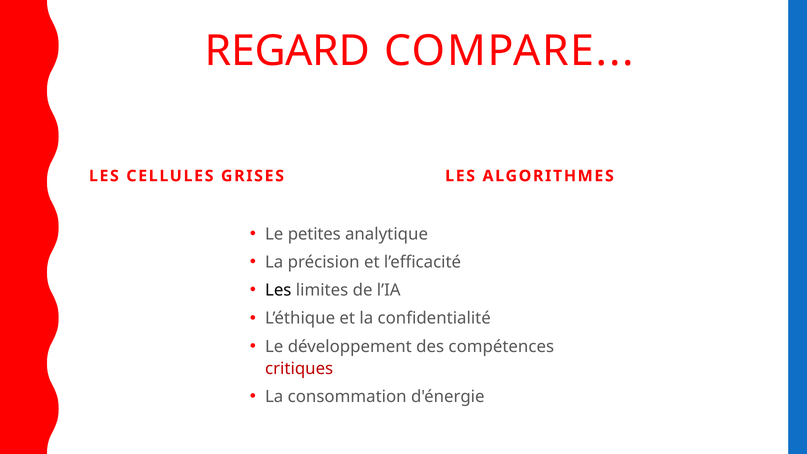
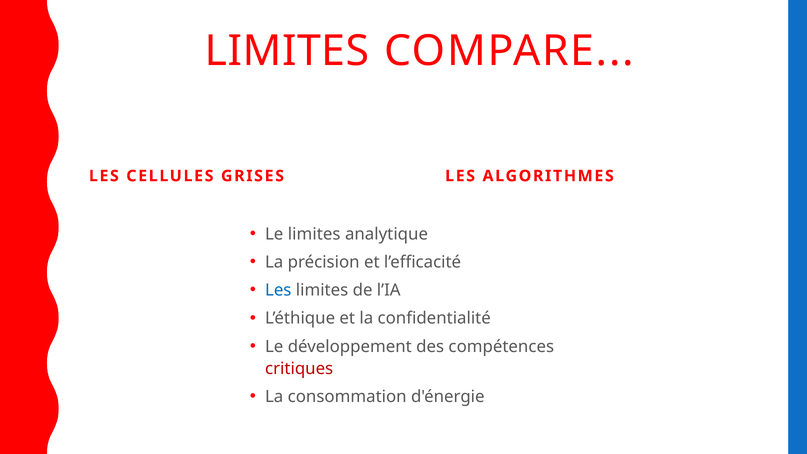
REGARD: REGARD -> LIMITES (287, 51)
Le petites: petites -> limites (314, 234)
Les colour: black -> blue (278, 290)
